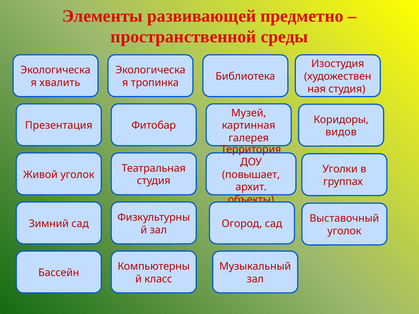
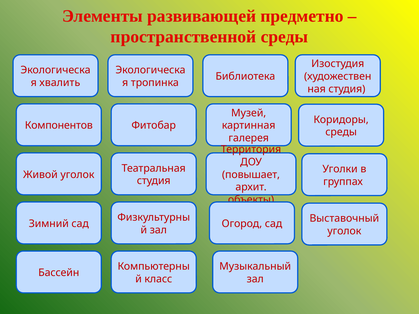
Презентация: Презентация -> Компонентов (59, 126)
видов: видов -> среды (341, 132)
